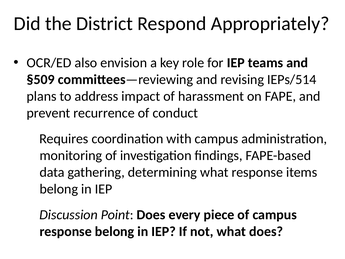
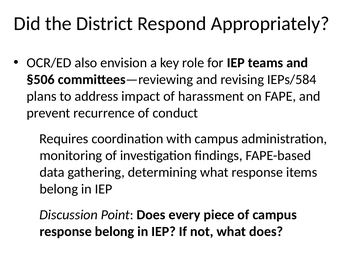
§509: §509 -> §506 (41, 79)
IEPs/514: IEPs/514 -> IEPs/584 (292, 79)
